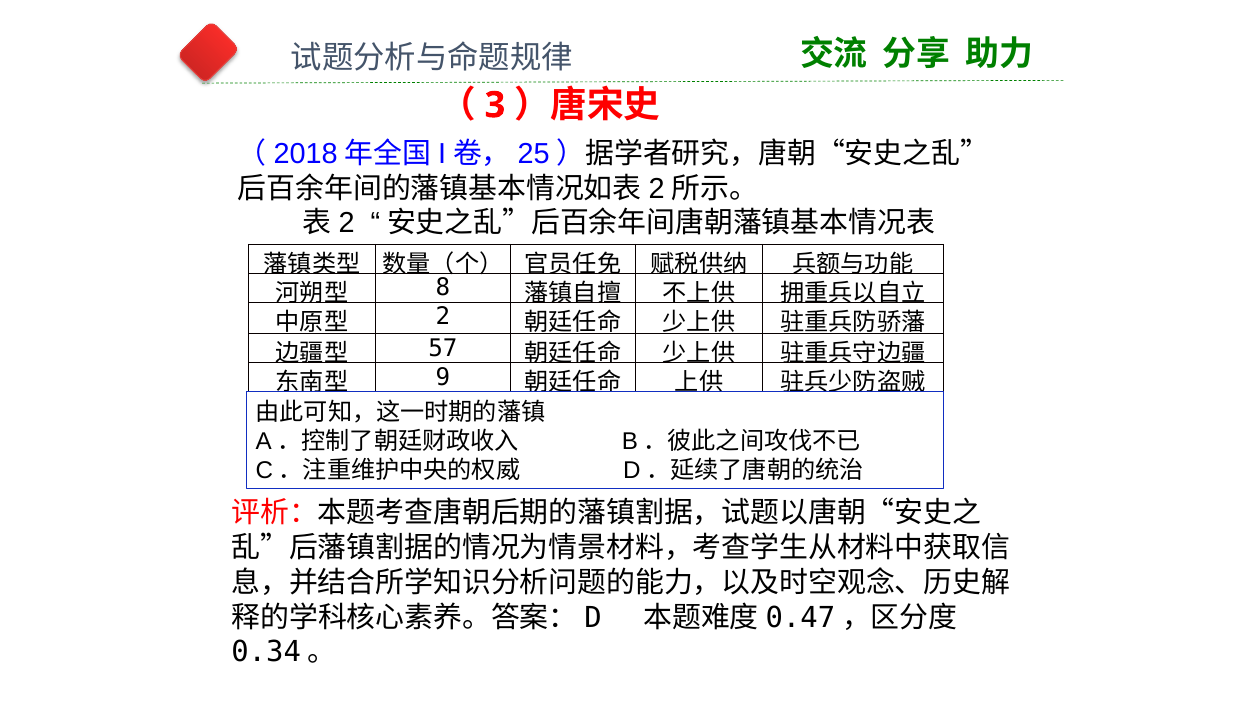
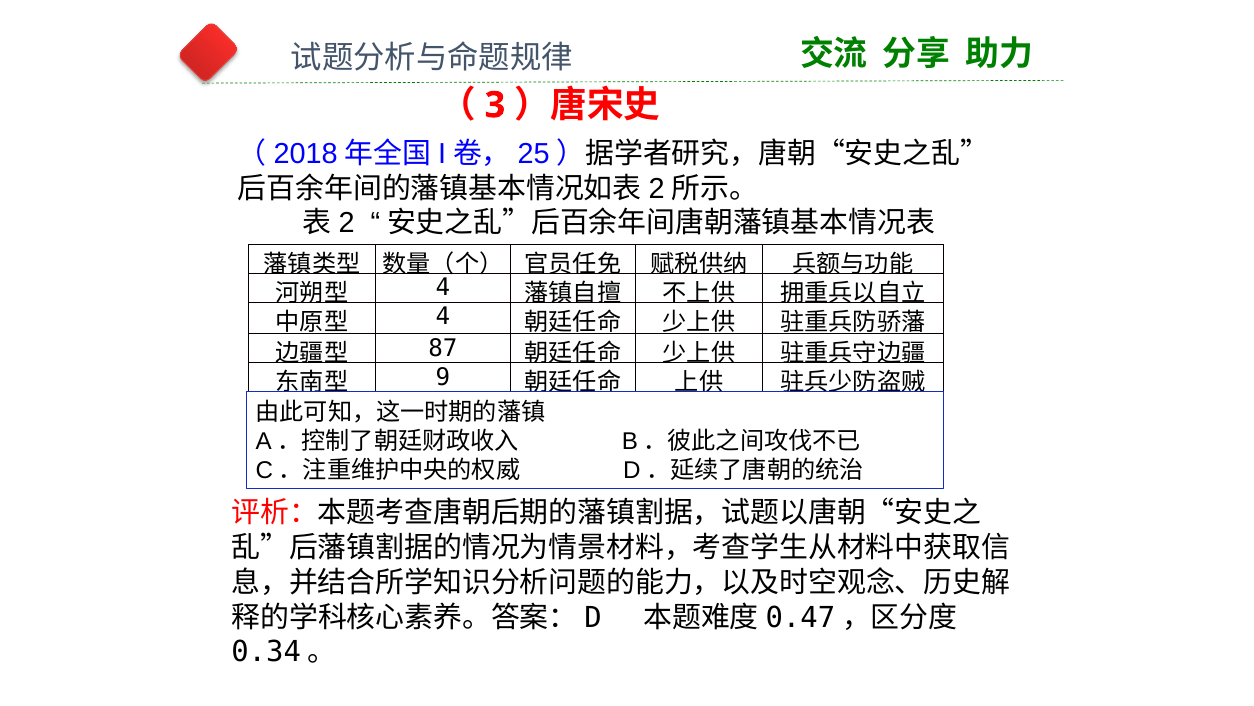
8: 8 -> 4 (443, 288)
2: 2 -> 4 (443, 317)
57: 57 -> 87 (443, 348)
